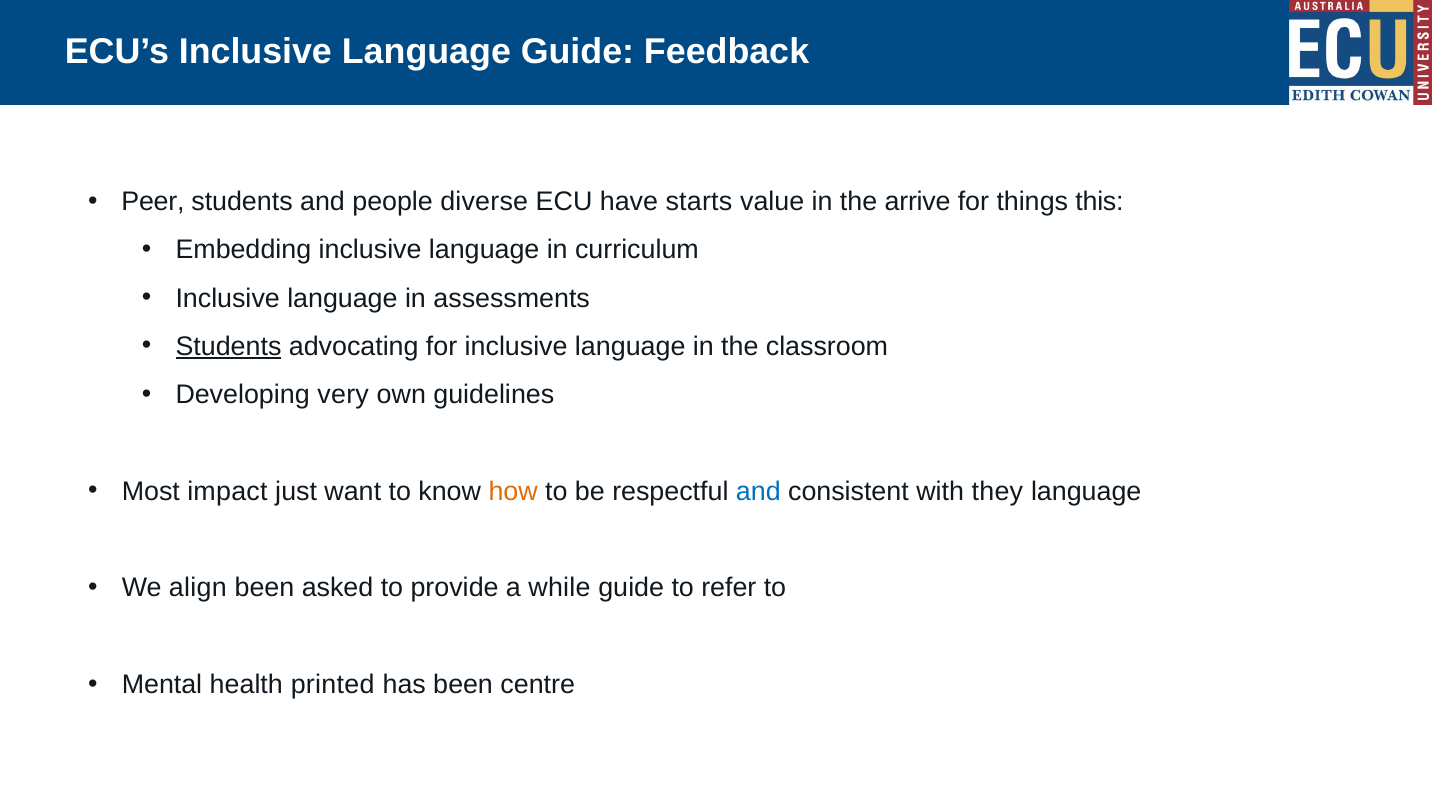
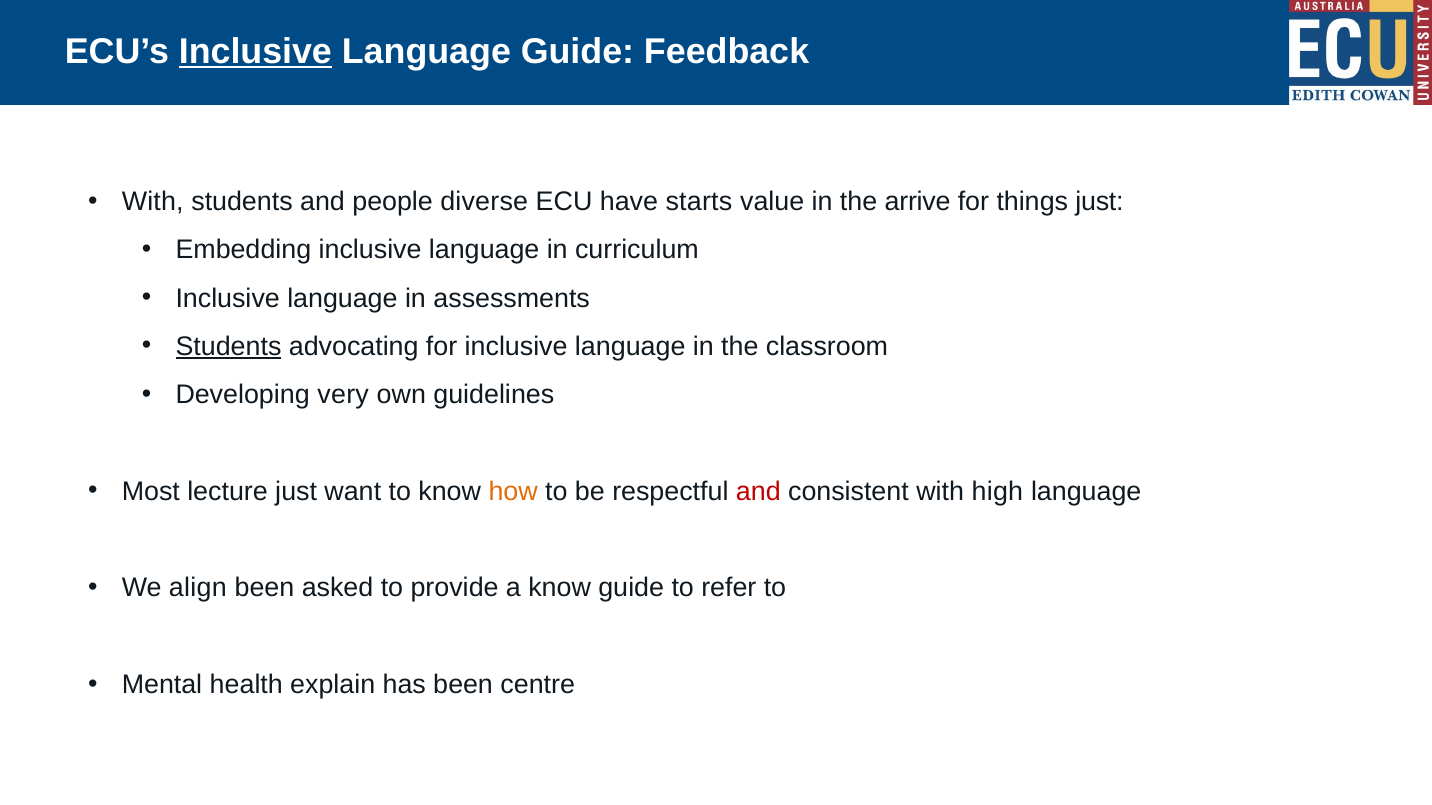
Inclusive underline: none -> present (255, 52)
Peer: Peer -> With (153, 202)
things this: this -> just (1099, 202)
impact: impact -> lecture (228, 492)
and colour: blue -> red (758, 492)
they: they -> high (997, 492)
a while: while -> know (560, 588)
printed: printed -> explain (333, 685)
